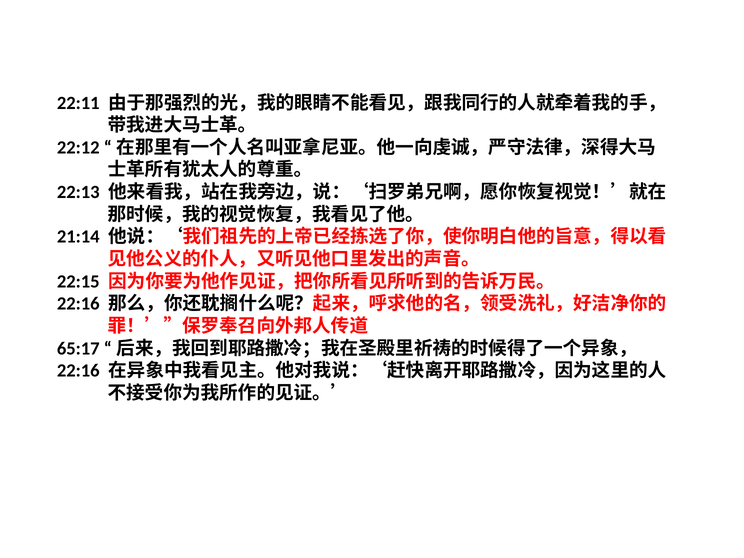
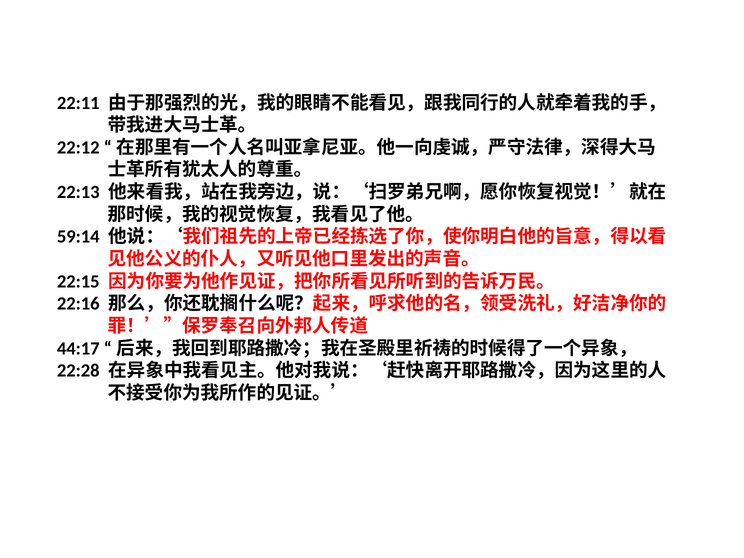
21:14: 21:14 -> 59:14 (78, 237)
65:17: 65:17 -> 44:17 (78, 348)
22:16: 22:16 -> 22:28 (78, 371)
